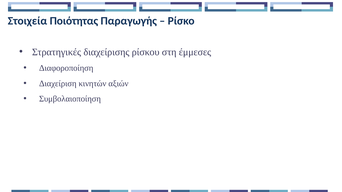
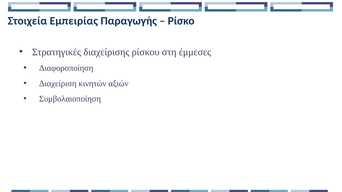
Ποιότητας: Ποιότητας -> Εμπειρίας (74, 21)
